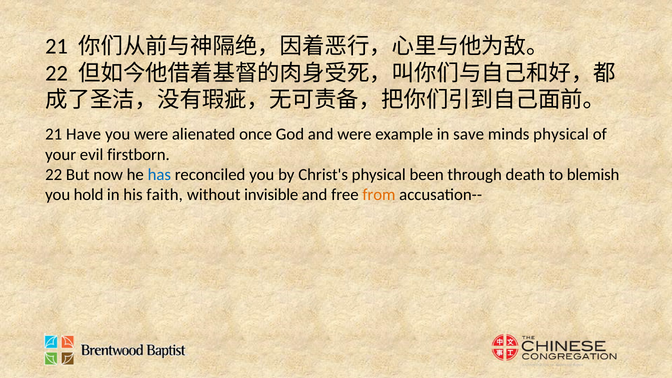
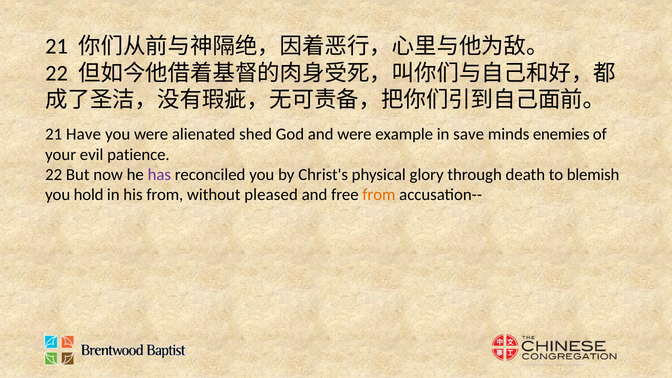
once: once -> shed (256, 134)
minds physical: physical -> enemies (561, 134)
firstborn: firstborn -> patience (138, 155)
has colour: blue -> purple (159, 175)
been: been -> glory (427, 175)
his faith: faith -> from (165, 195)
invisible: invisible -> pleased (271, 195)
